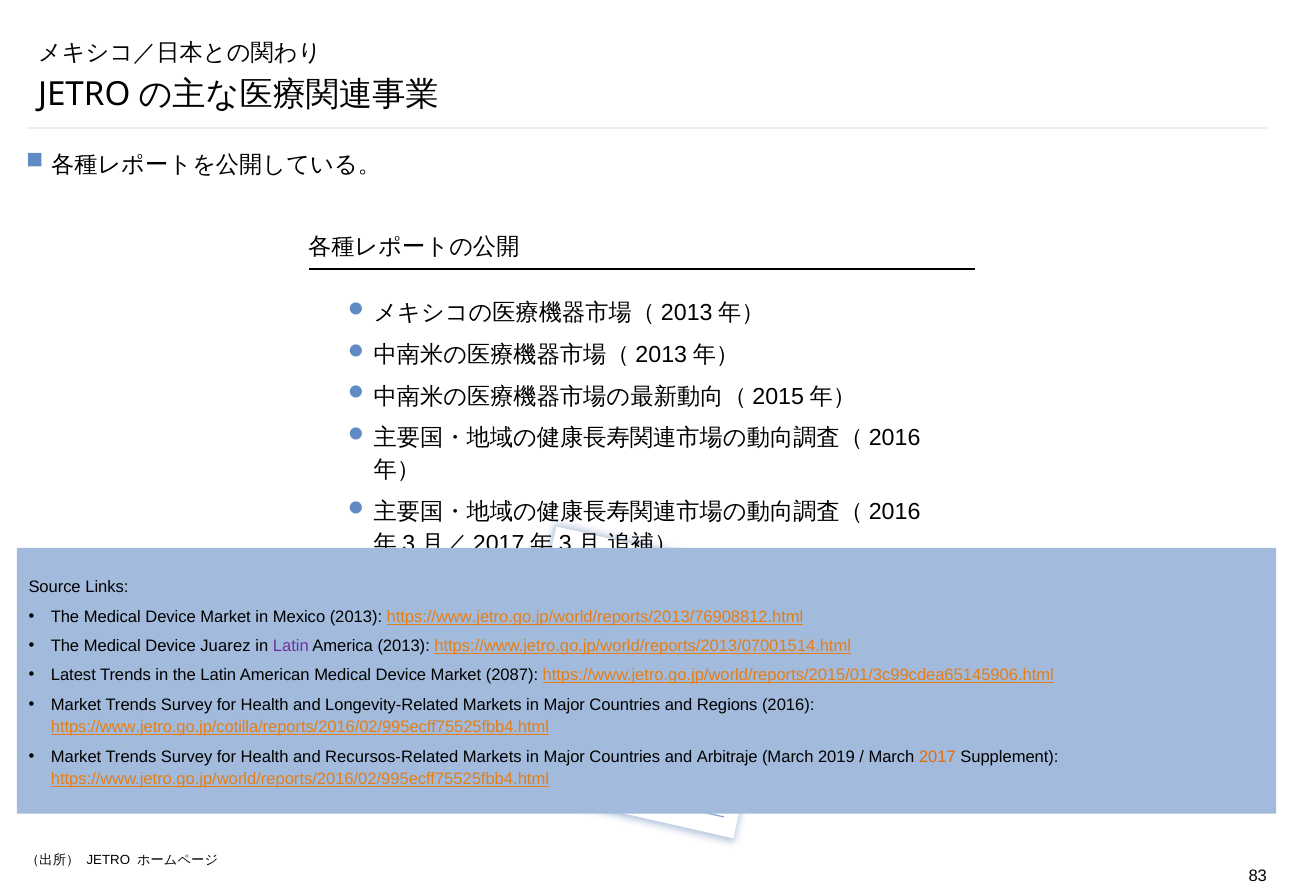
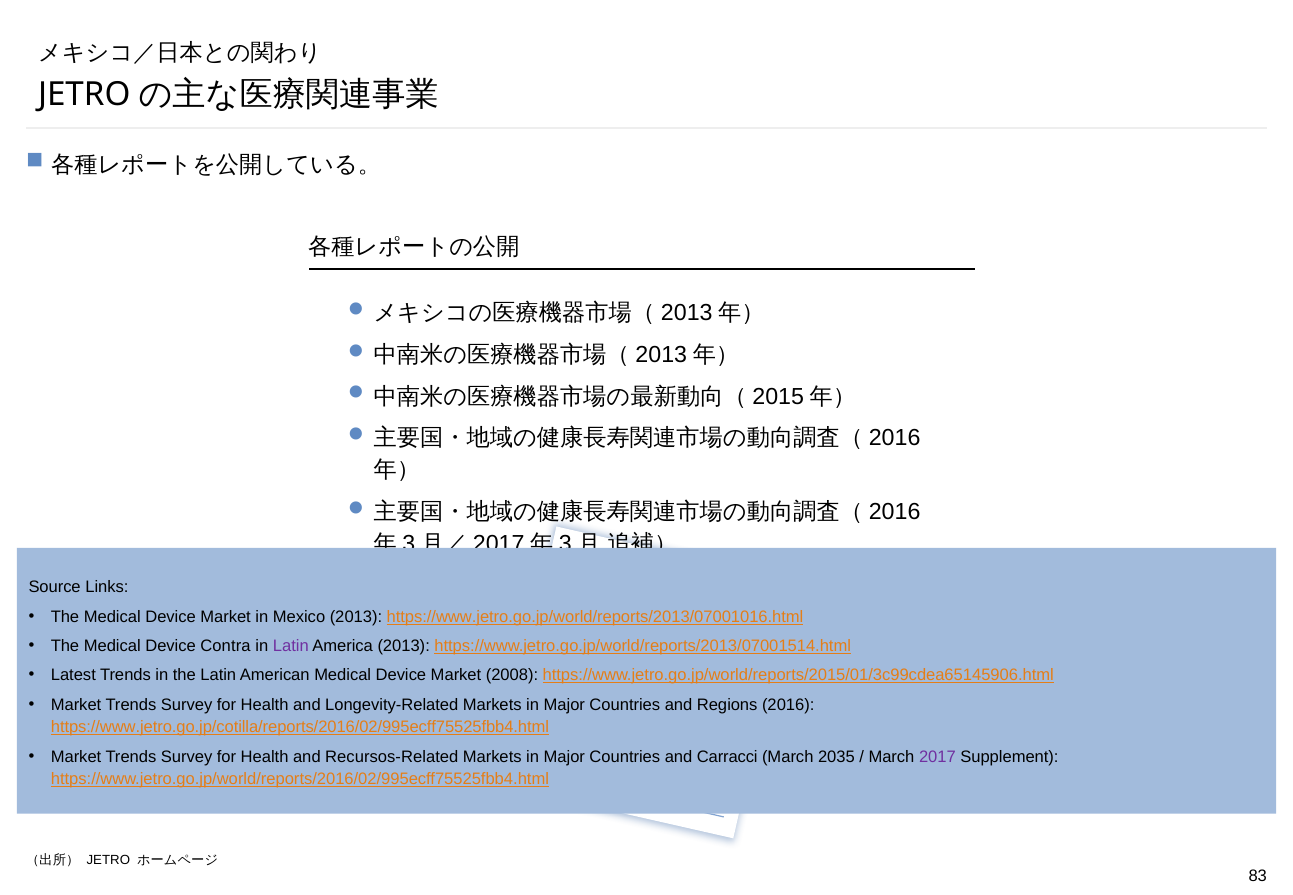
https://www.jetro.go.jp/world/reports/2013/76908812.html: https://www.jetro.go.jp/world/reports/2013/76908812.html -> https://www.jetro.go.jp/world/reports/2013/07001016.html (595, 617)
Juarez: Juarez -> Contra (225, 646)
2087: 2087 -> 2008 (512, 675)
Arbitraje: Arbitraje -> Carracci (727, 757)
2019: 2019 -> 2035 (836, 757)
2017 colour: orange -> purple (937, 757)
